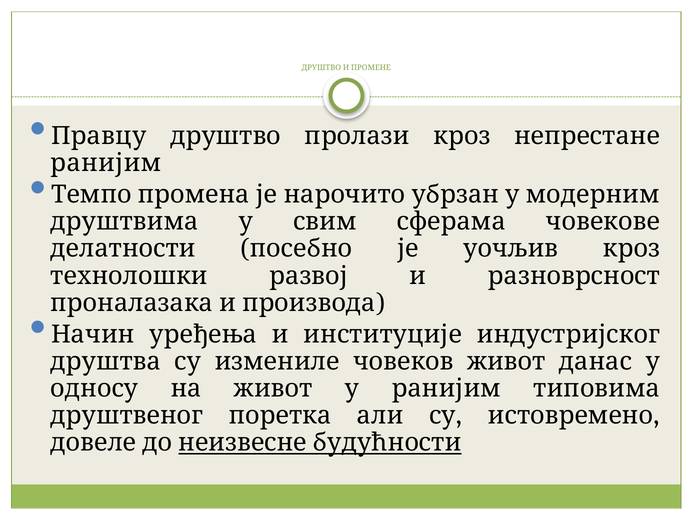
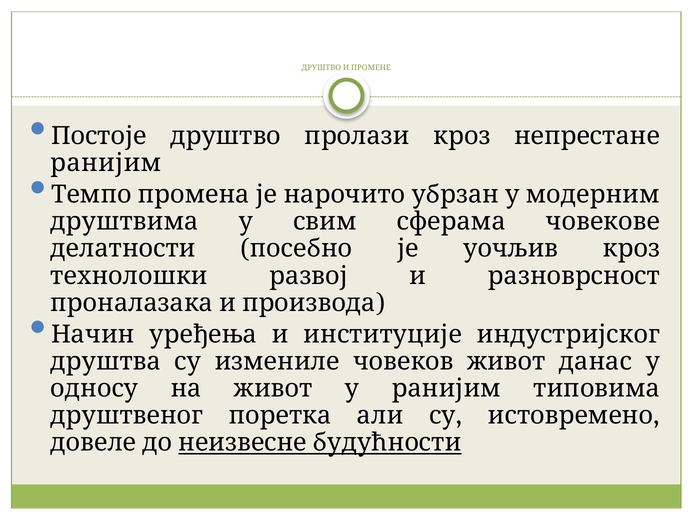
Правцу: Правцу -> Постоје (99, 136)
